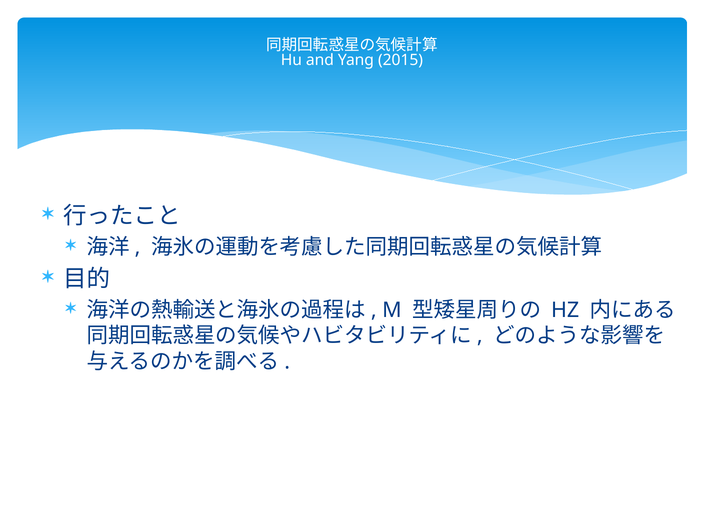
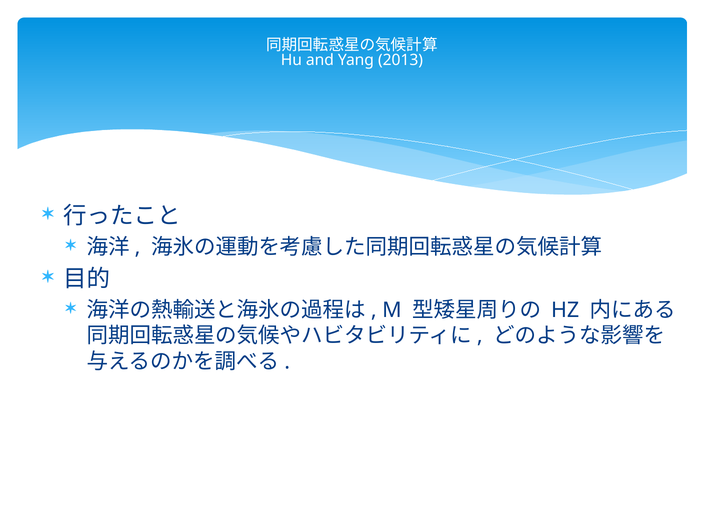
2015: 2015 -> 2013 (401, 60)
